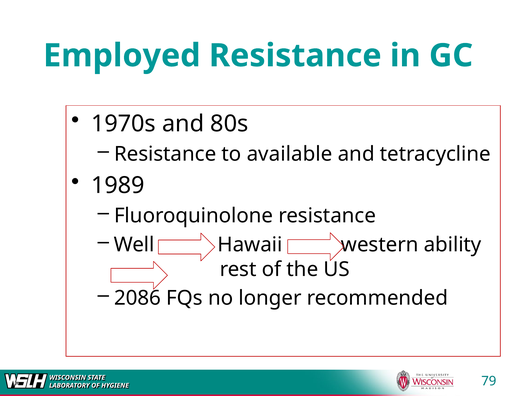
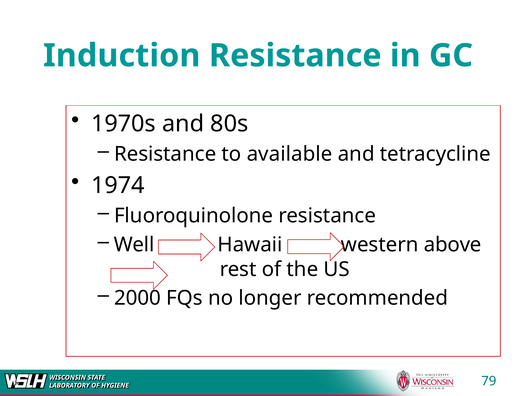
Employed: Employed -> Induction (122, 56)
1989: 1989 -> 1974 (118, 186)
ability: ability -> above (453, 245)
2086: 2086 -> 2000 (138, 298)
